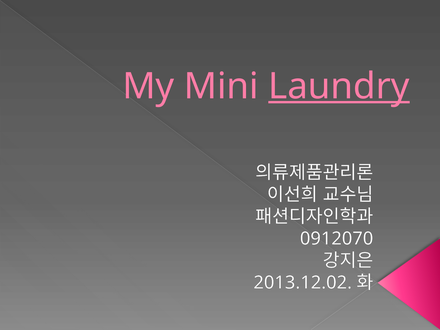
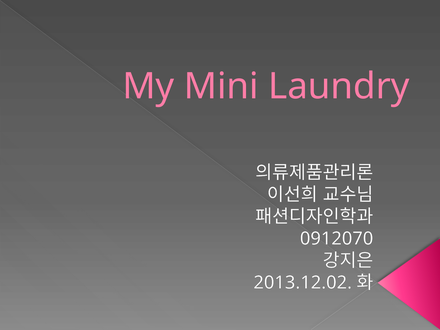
Laundry underline: present -> none (339, 86)
